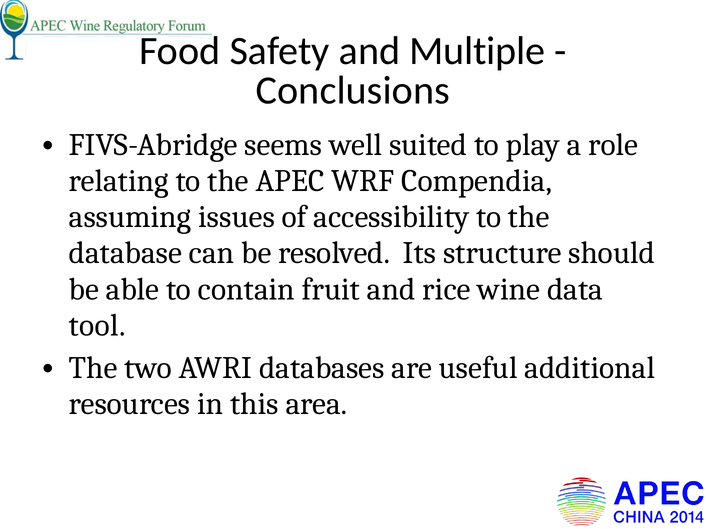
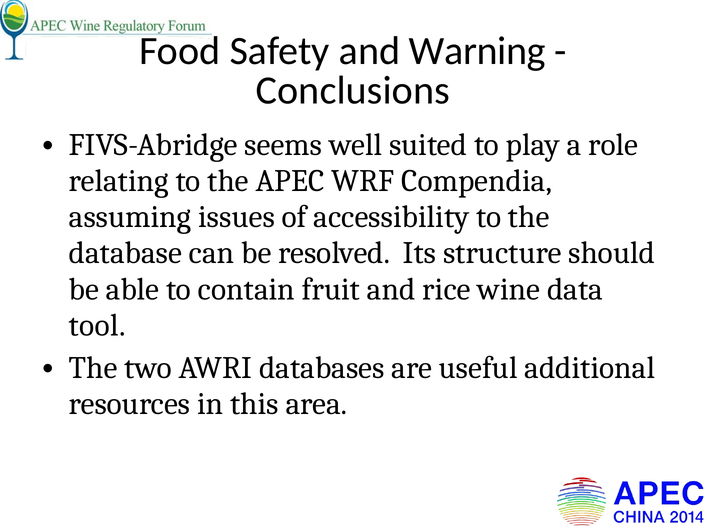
Multiple: Multiple -> Warning (477, 51)
